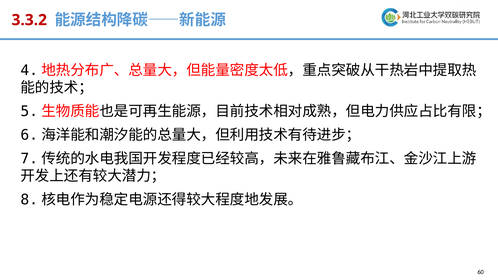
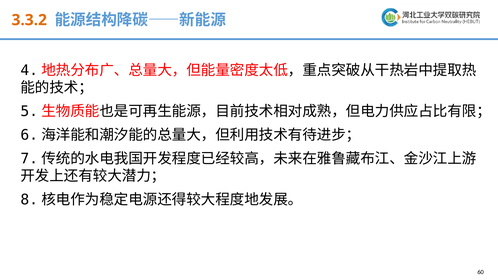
3.3.2 colour: red -> orange (29, 20)
